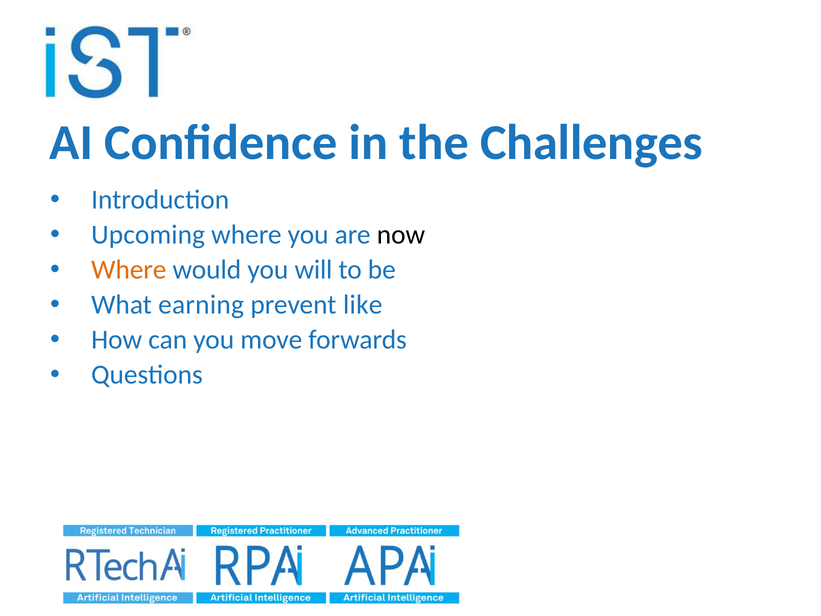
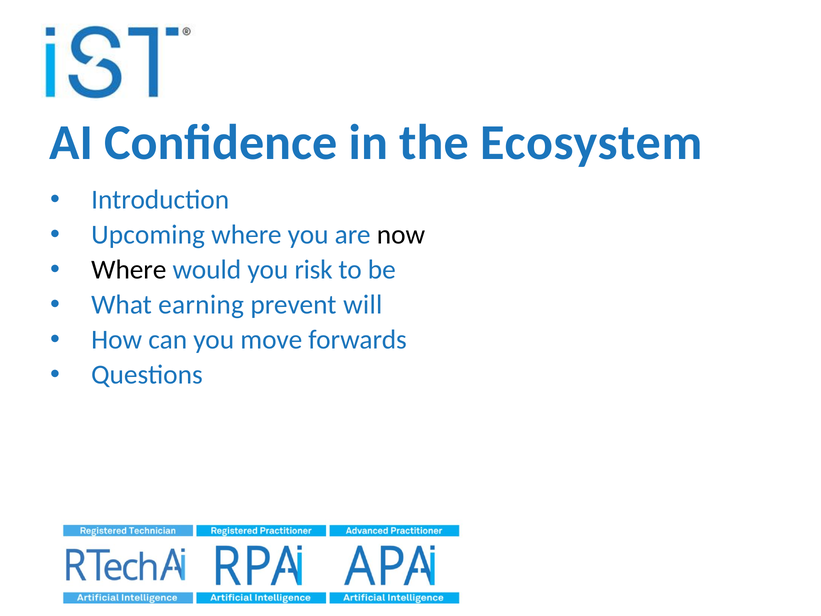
Challenges: Challenges -> Ecosystem (591, 143)
Where colour: orange -> black (129, 270)
will: will -> risk (314, 270)
like: like -> will (363, 305)
